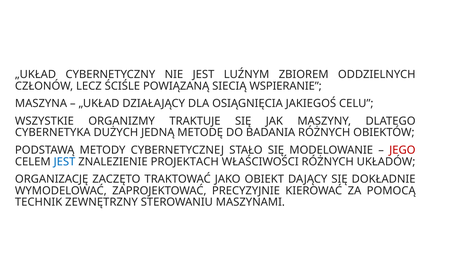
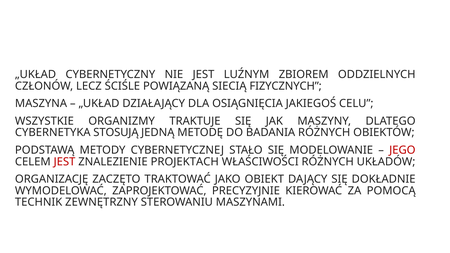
WSPIERANIE: WSPIERANIE -> FIZYCZNYCH (286, 86)
DUŻYCH: DUŻYCH -> STOSUJĄ (116, 133)
JEST colour: blue -> red (64, 162)
